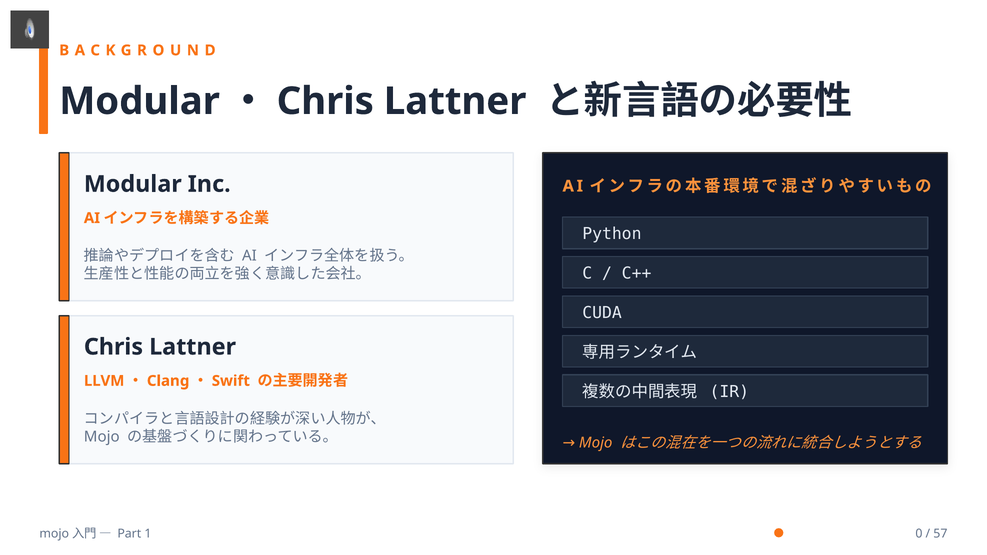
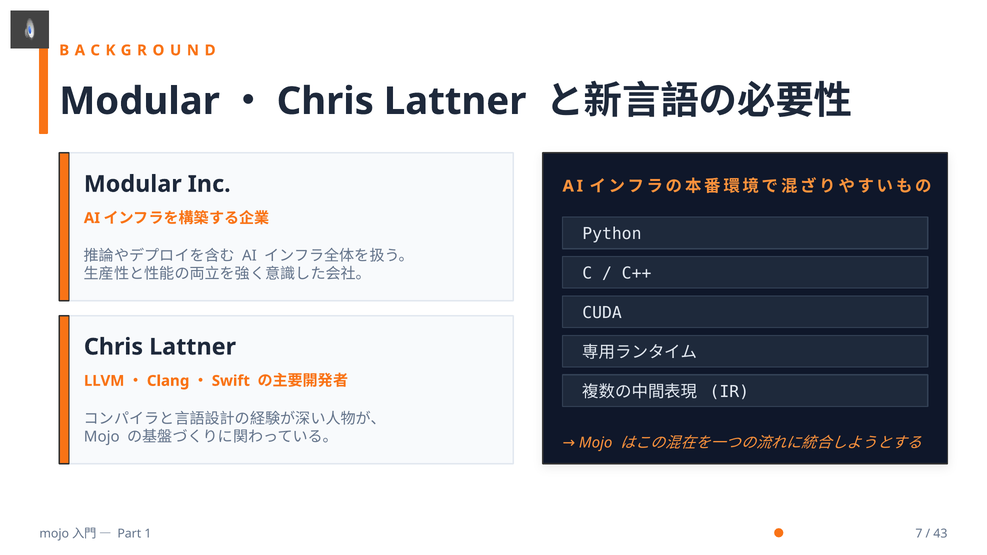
0: 0 -> 7 (919, 534)
57: 57 -> 43 (940, 534)
